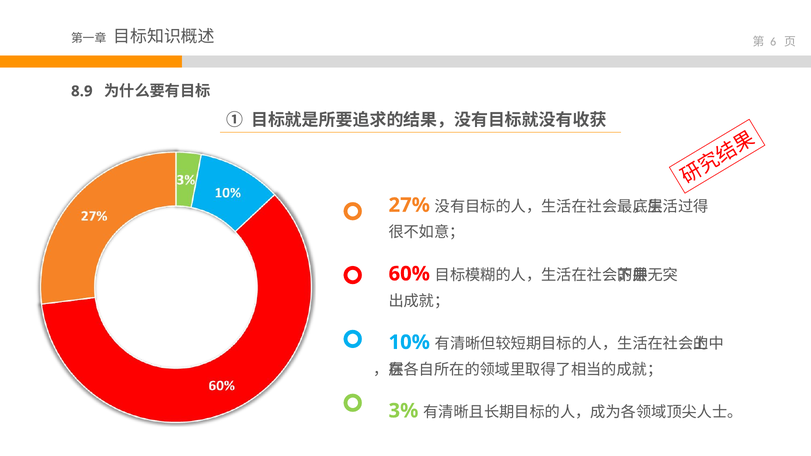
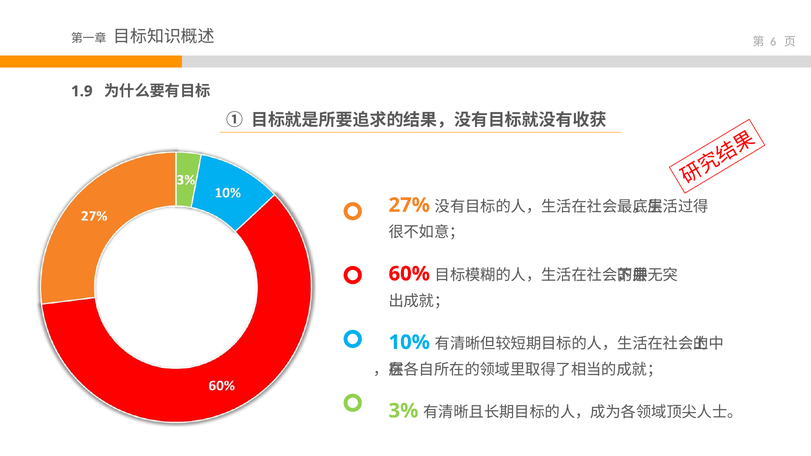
8.9: 8.9 -> 1.9 (82, 91)
